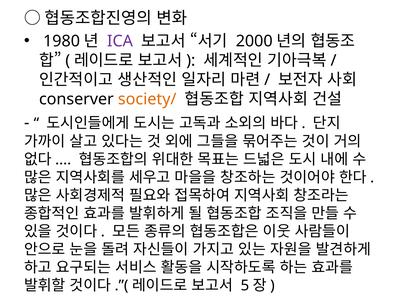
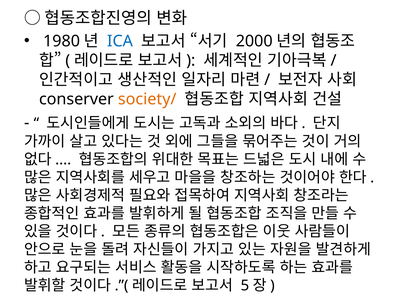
ICA colour: purple -> blue (120, 41)
